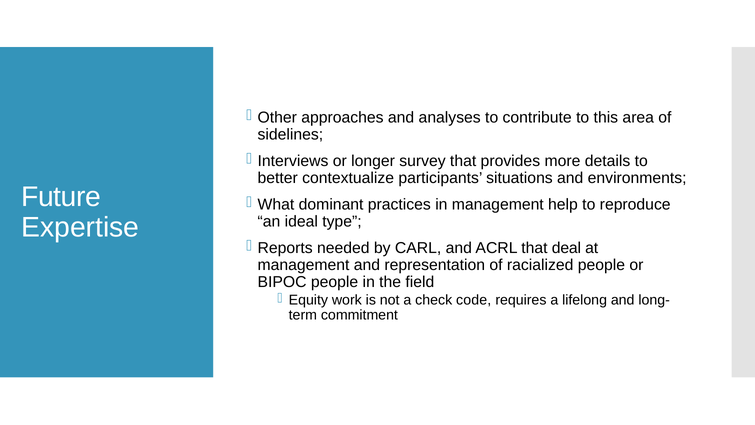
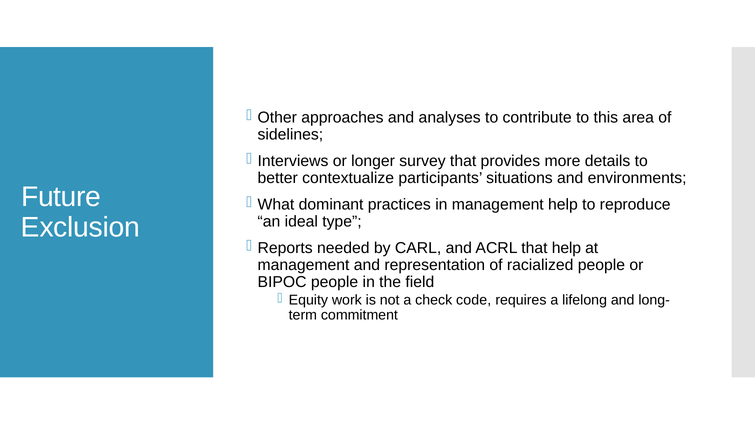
Expertise: Expertise -> Exclusion (80, 227)
that deal: deal -> help (566, 248)
